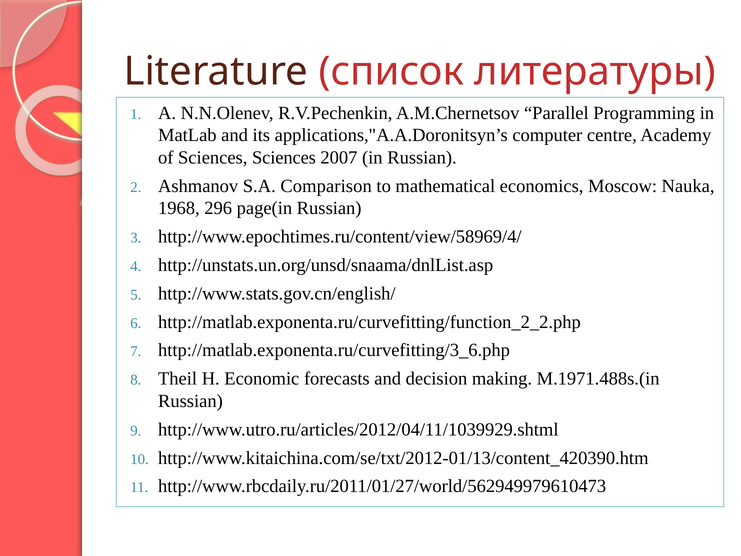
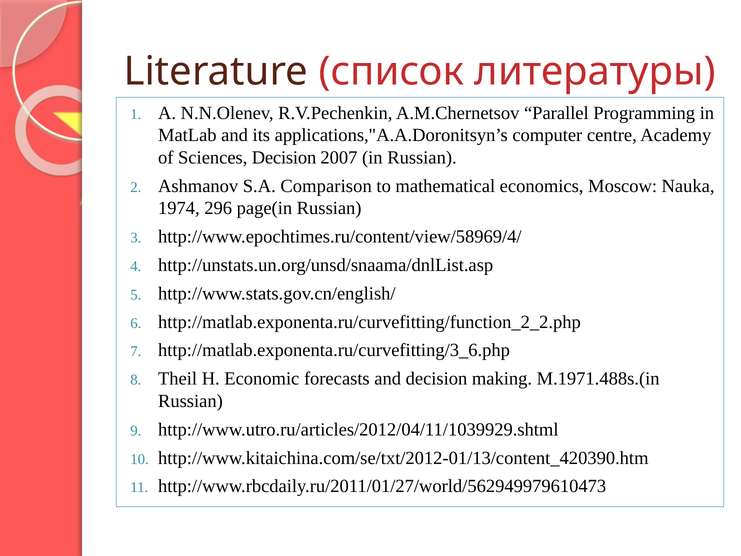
Sciences Sciences: Sciences -> Decision (284, 157)
1968: 1968 -> 1974 (179, 208)
